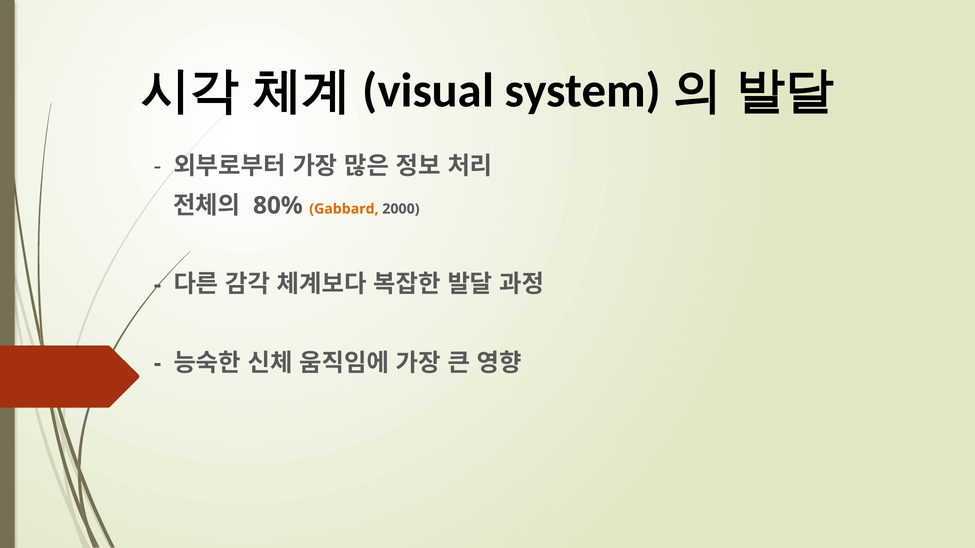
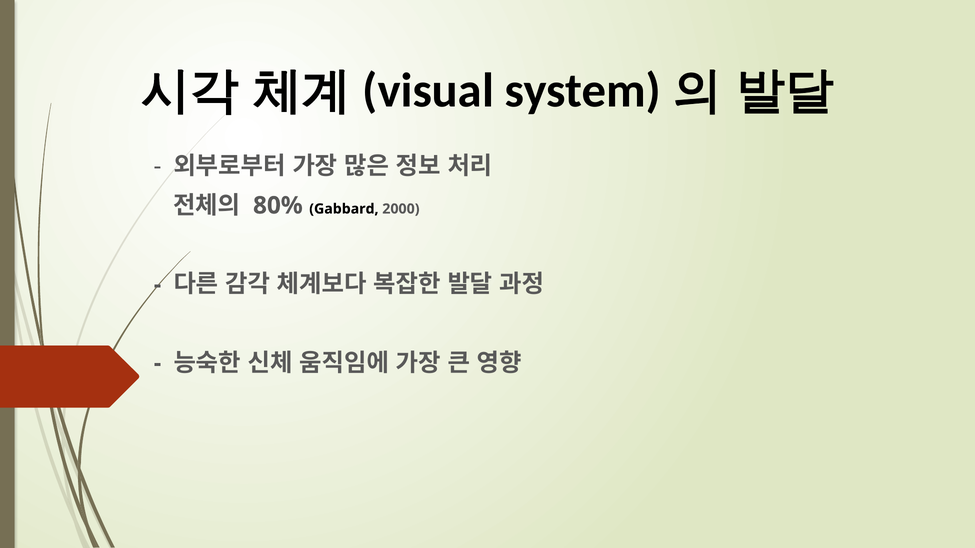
Gabbard colour: orange -> black (344, 209)
